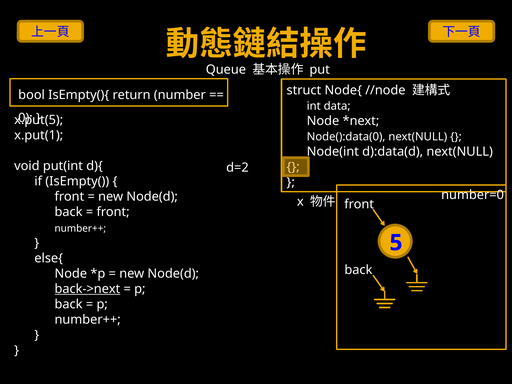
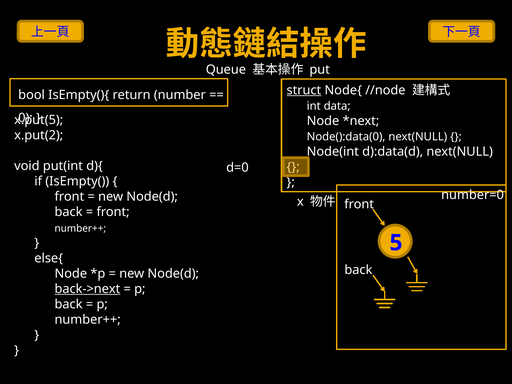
struct underline: none -> present (304, 90)
x.put(1: x.put(1 -> x.put(2 (39, 135)
d=2: d=2 -> d=0 (237, 168)
